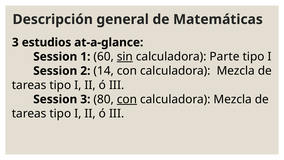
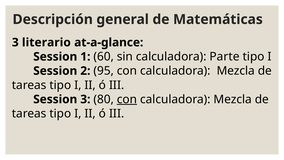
estudios: estudios -> literario (46, 42)
sin underline: present -> none (125, 57)
14: 14 -> 95 (104, 71)
